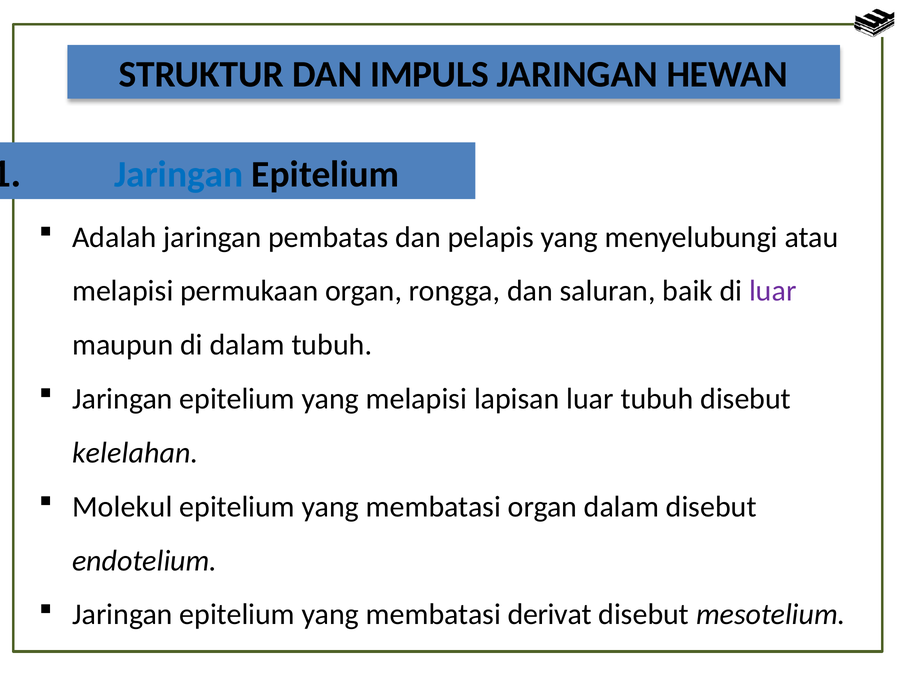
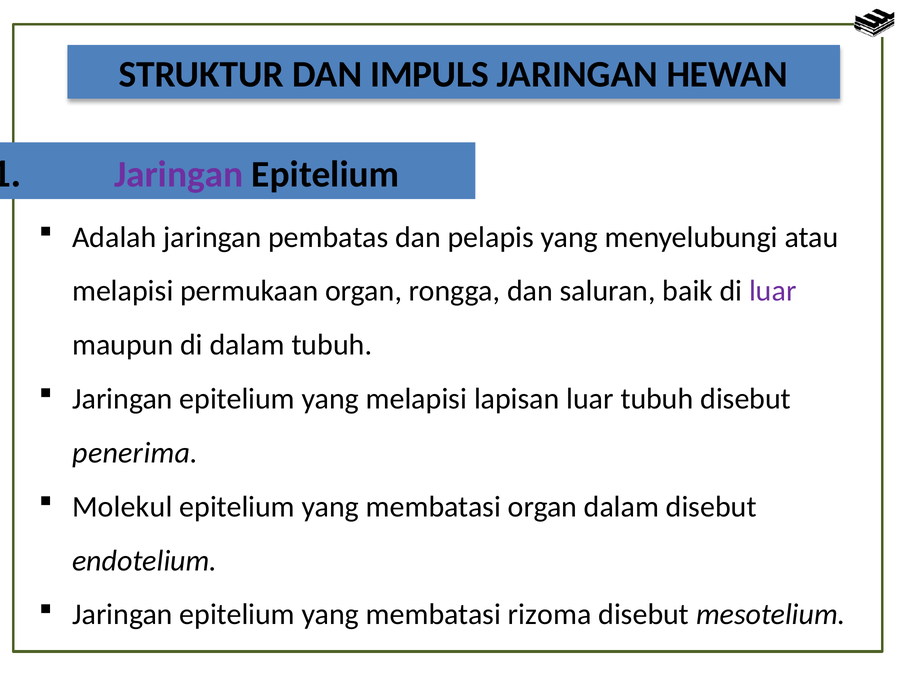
Jaringan colour: blue -> purple (179, 174)
kelelahan: kelelahan -> penerima (135, 453)
derivat: derivat -> rizoma (550, 615)
